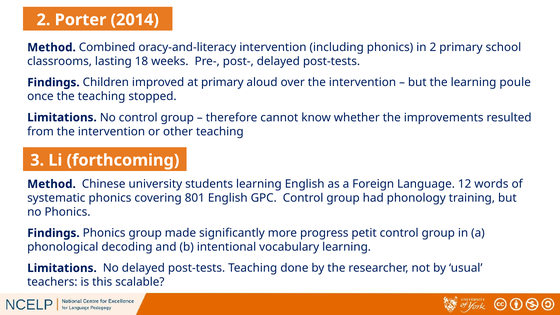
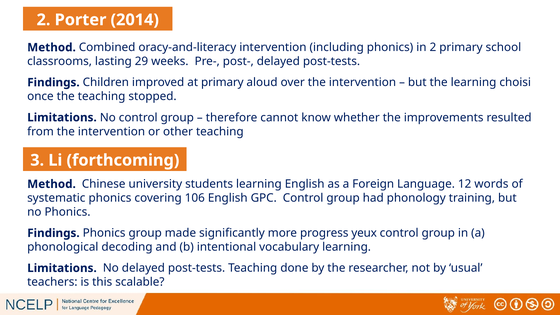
18: 18 -> 29 (141, 61)
poule: poule -> choisi (515, 82)
801: 801 -> 106 (195, 198)
petit: petit -> yeux (364, 233)
